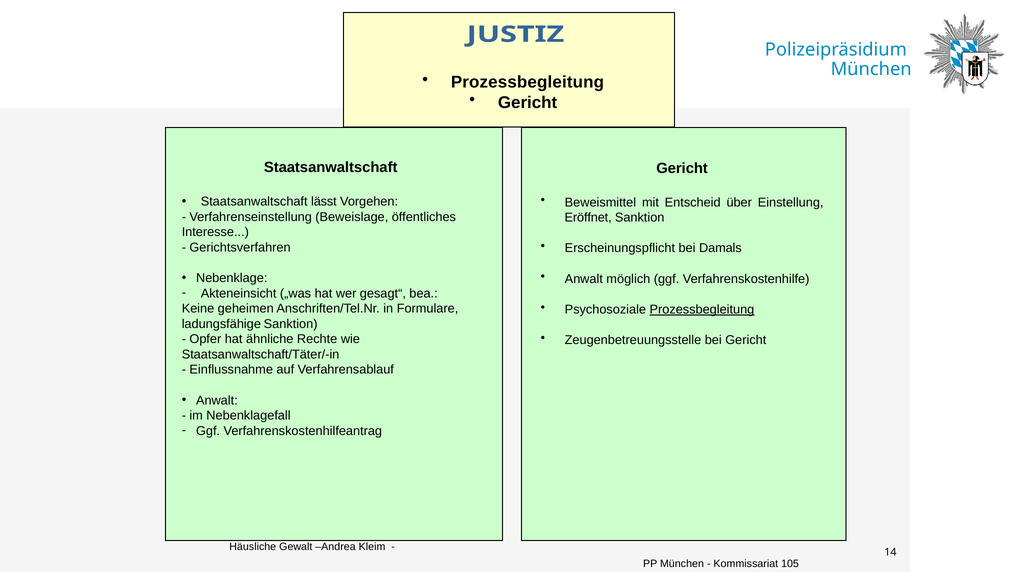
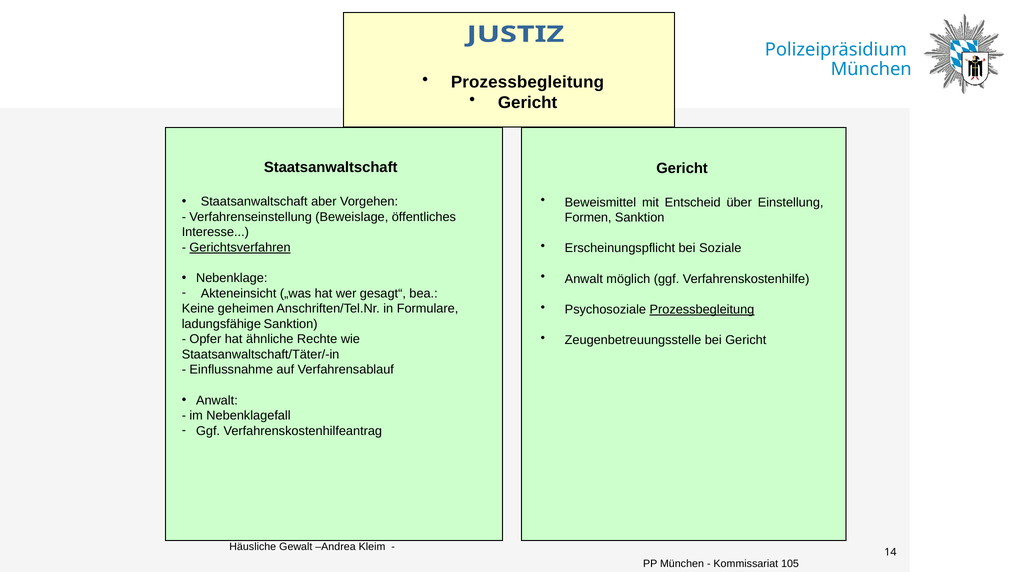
lässt: lässt -> aber (324, 202)
Eröffnet: Eröffnet -> Formen (588, 218)
Damals: Damals -> Soziale (720, 249)
Gerichtsverfahren underline: none -> present (240, 248)
